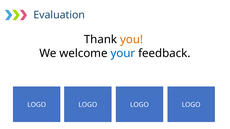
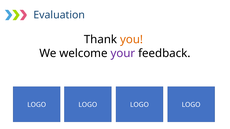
your colour: blue -> purple (123, 53)
